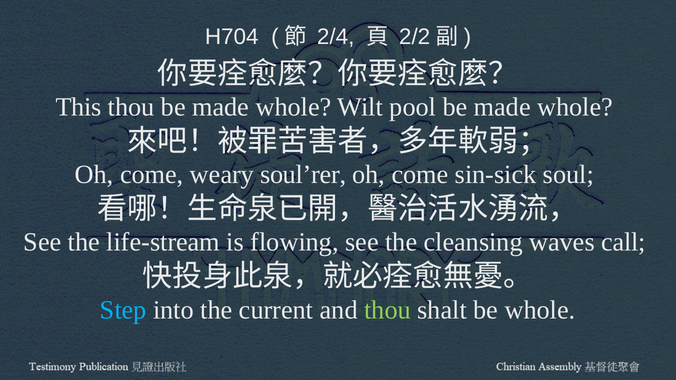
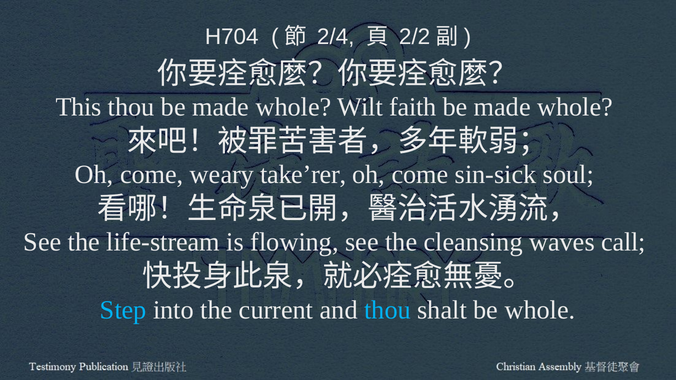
pool: pool -> faith (413, 107)
soul’rer: soul’rer -> take’rer (303, 175)
thou colour: light green -> light blue (387, 310)
